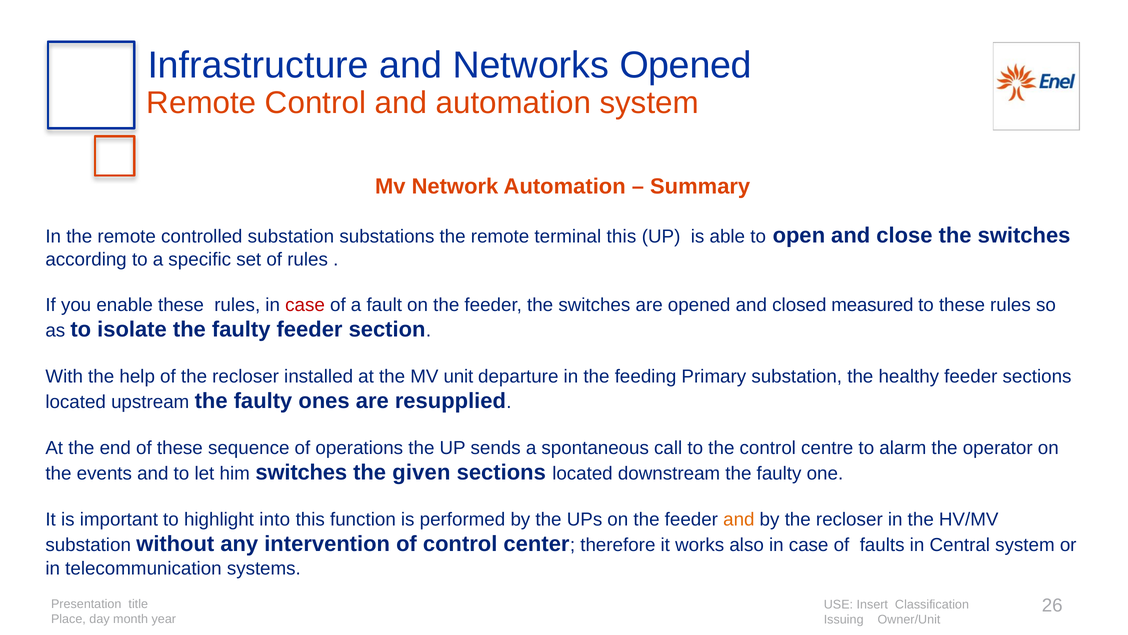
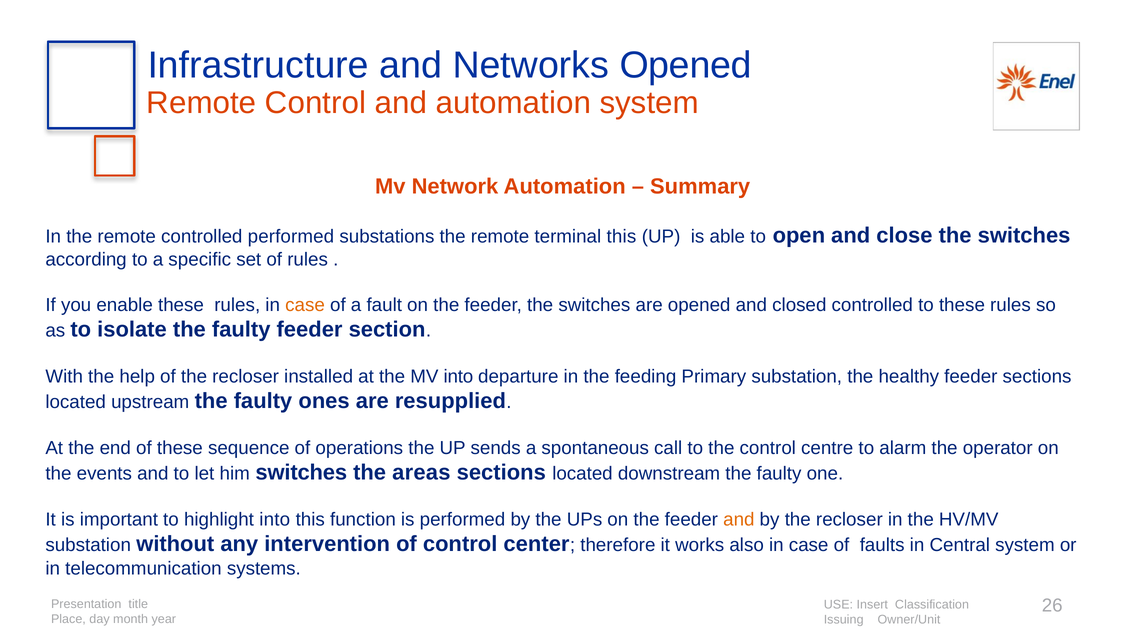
controlled substation: substation -> performed (291, 236)
case colour: red -> orange (305, 305)
closed measured: measured -> controlled (872, 305)
MV unit: unit -> into (458, 376)
given: given -> areas (421, 472)
